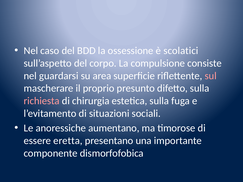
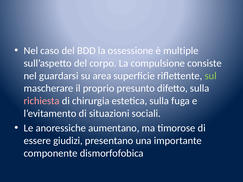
scolatici: scolatici -> multiple (181, 51)
sul colour: pink -> light green (211, 76)
eretta: eretta -> giudizi (68, 141)
